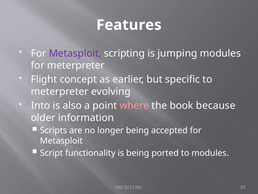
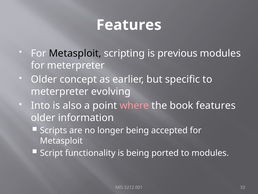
Metasploit colour: purple -> black (75, 53)
jumping: jumping -> previous (178, 53)
Flight: Flight -> Older (44, 79)
book because: because -> features (216, 105)
